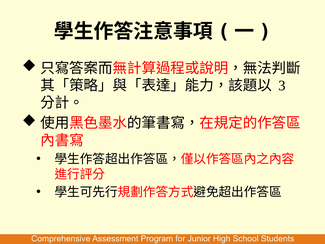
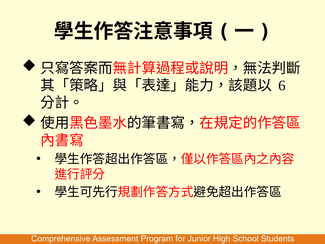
3: 3 -> 6 (282, 86)
